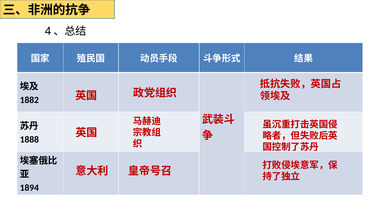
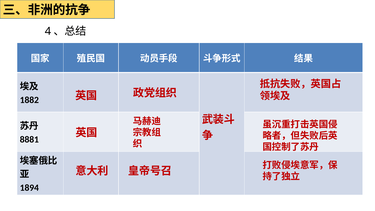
1888: 1888 -> 8881 (29, 140)
